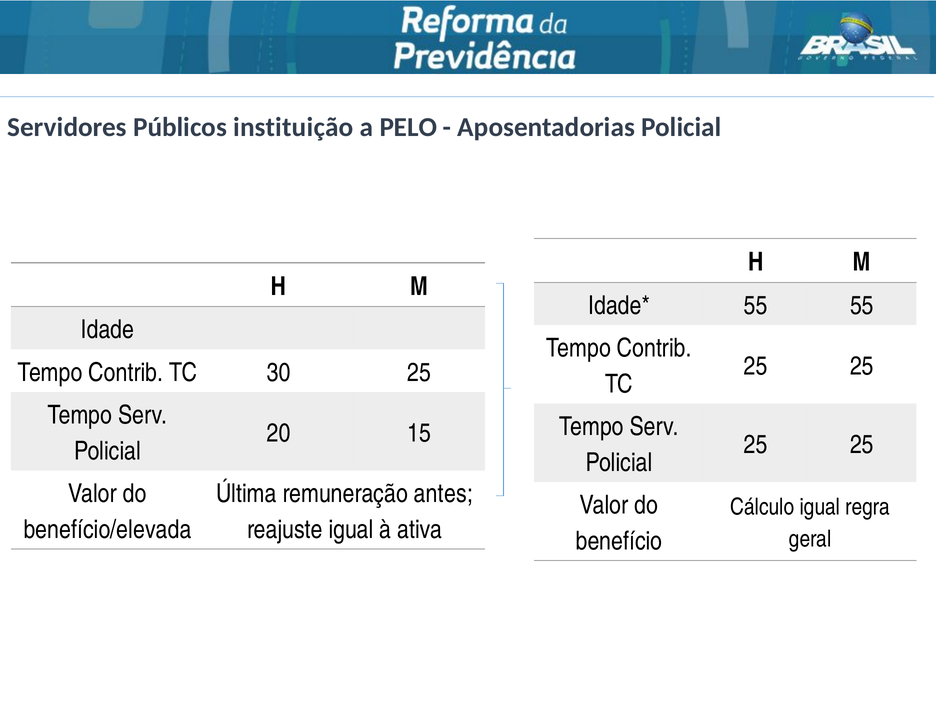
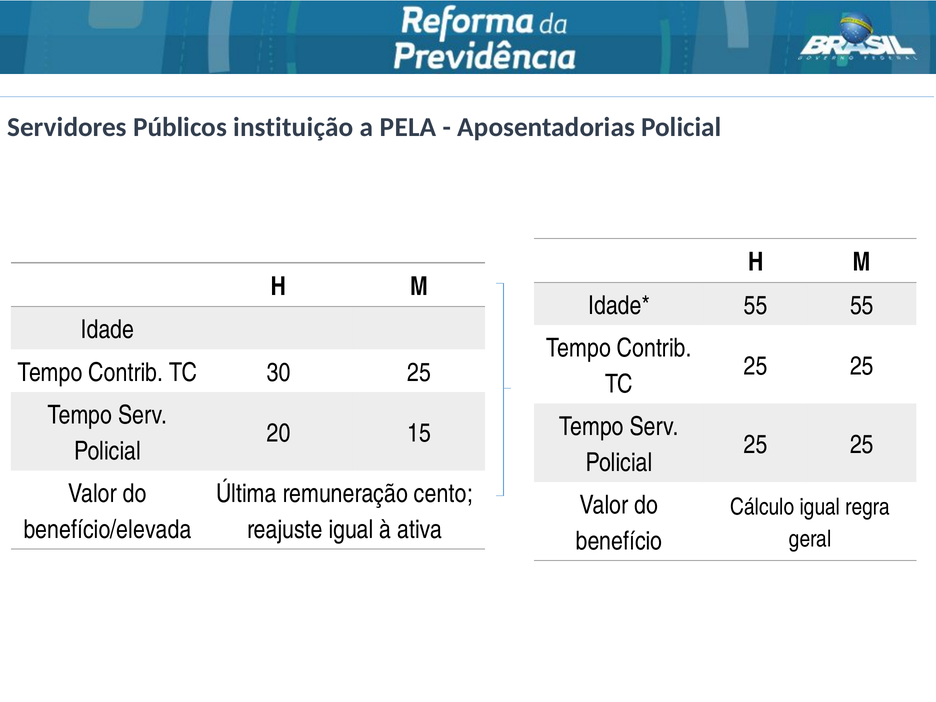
PELO: PELO -> PELA (408, 127)
antes: antes -> cento (443, 494)
